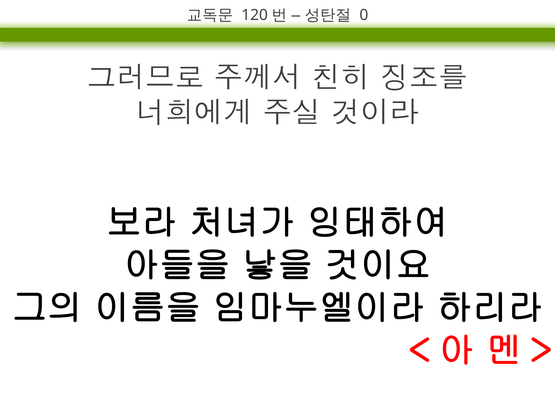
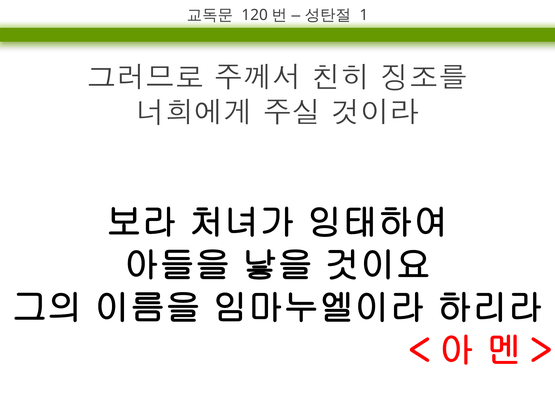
0: 0 -> 1 (364, 15)
